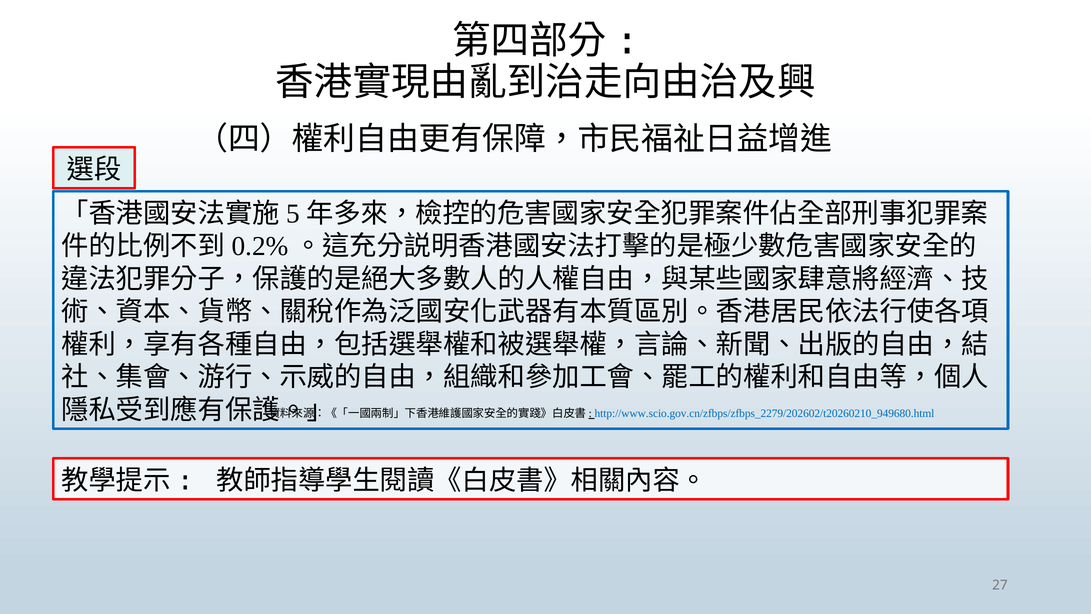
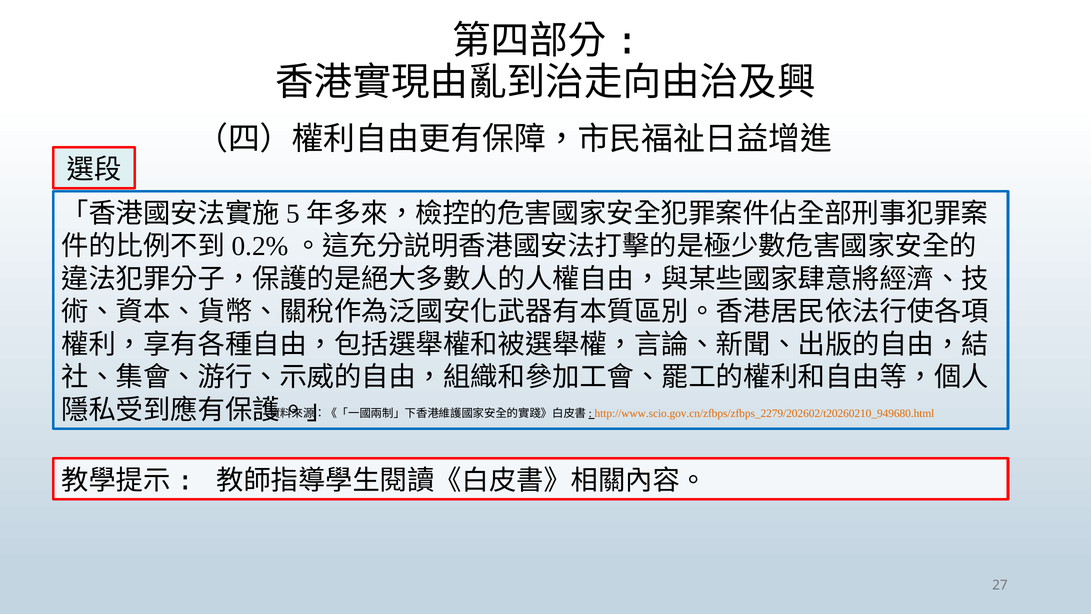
http://www.scio.gov.cn/zfbps/zfbps_2279/202602/t20260210_949680.html colour: blue -> orange (764, 413)
